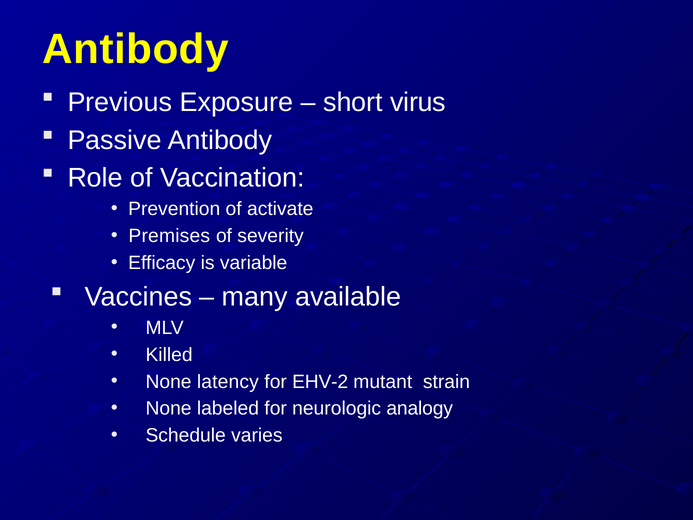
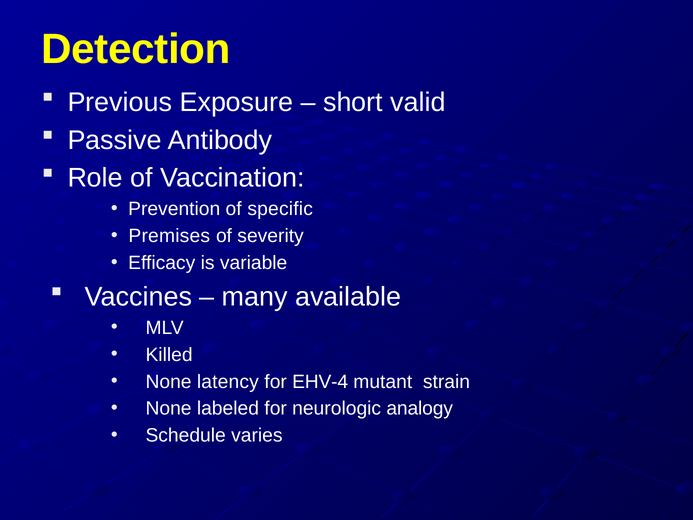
Antibody: Antibody -> Detection (136, 49)
virus: virus -> valid (418, 102)
activate: activate -> specific (280, 209)
EHV-2: EHV-2 -> EHV-4 (320, 381)
